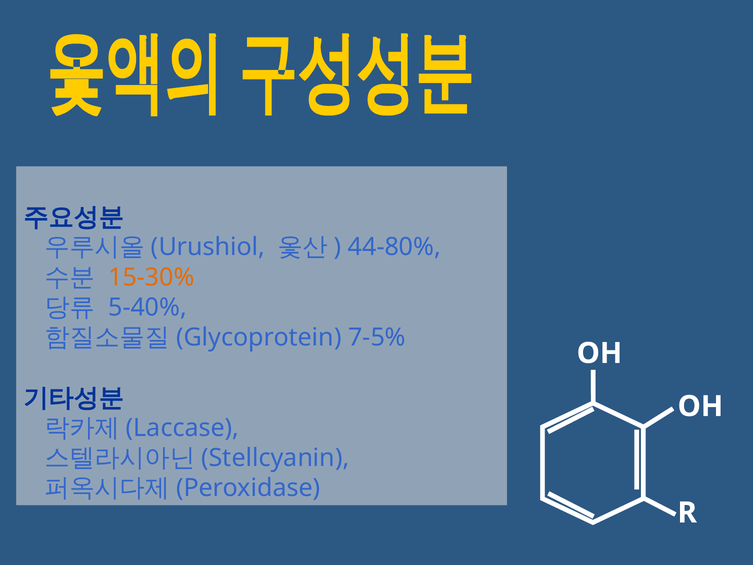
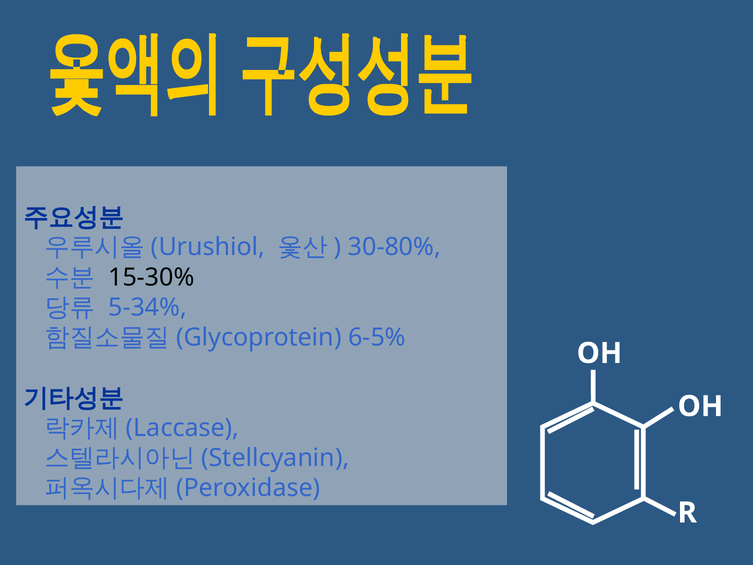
44-80%: 44-80% -> 30-80% (394, 247)
15-30% colour: orange -> black (151, 277)
5-40%: 5-40% -> 5-34% (147, 307)
7-5%: 7-5% -> 6-5% (377, 337)
